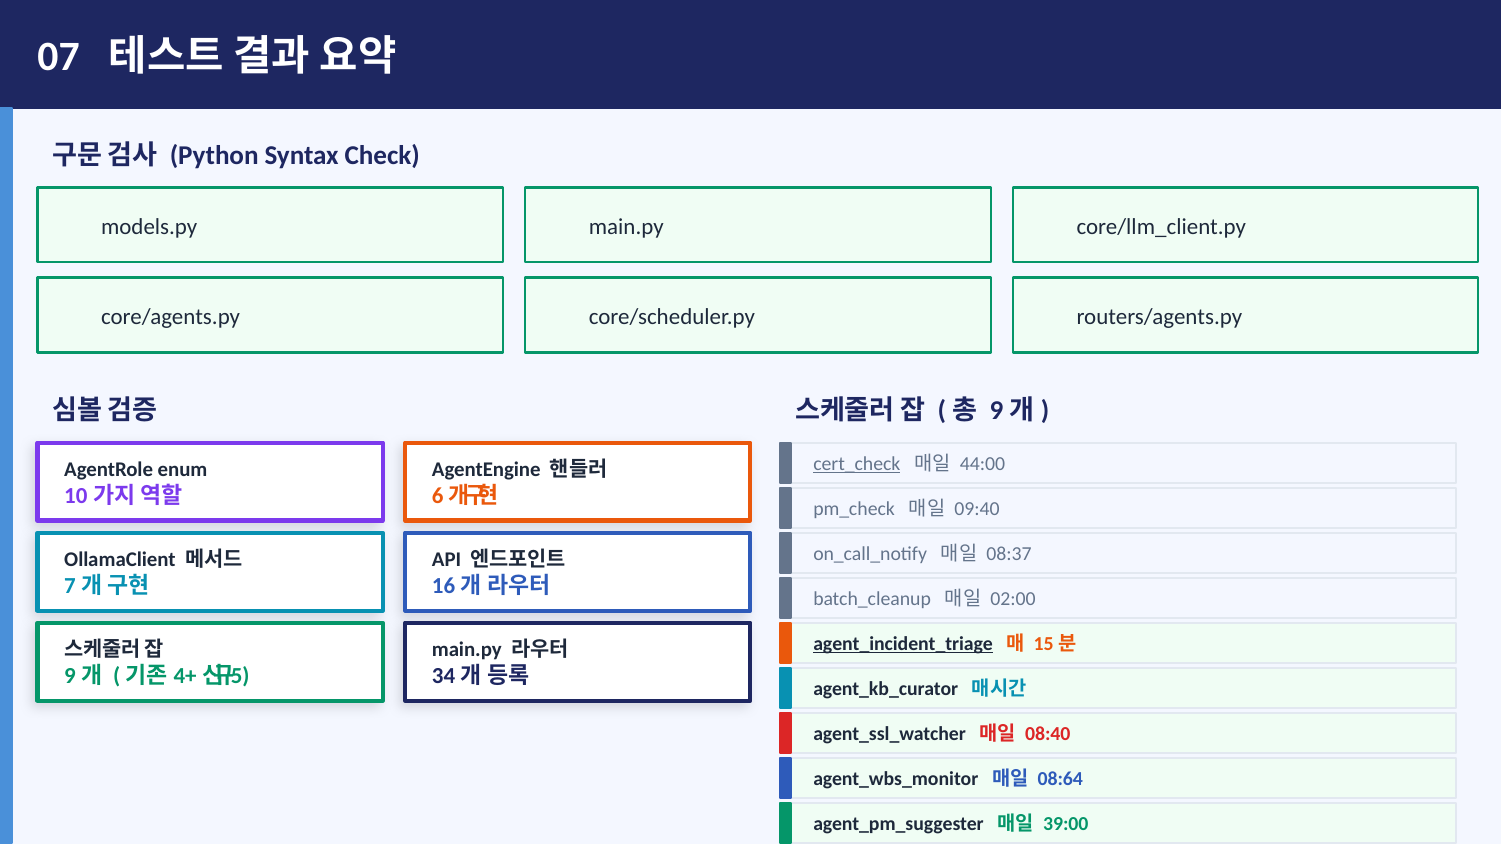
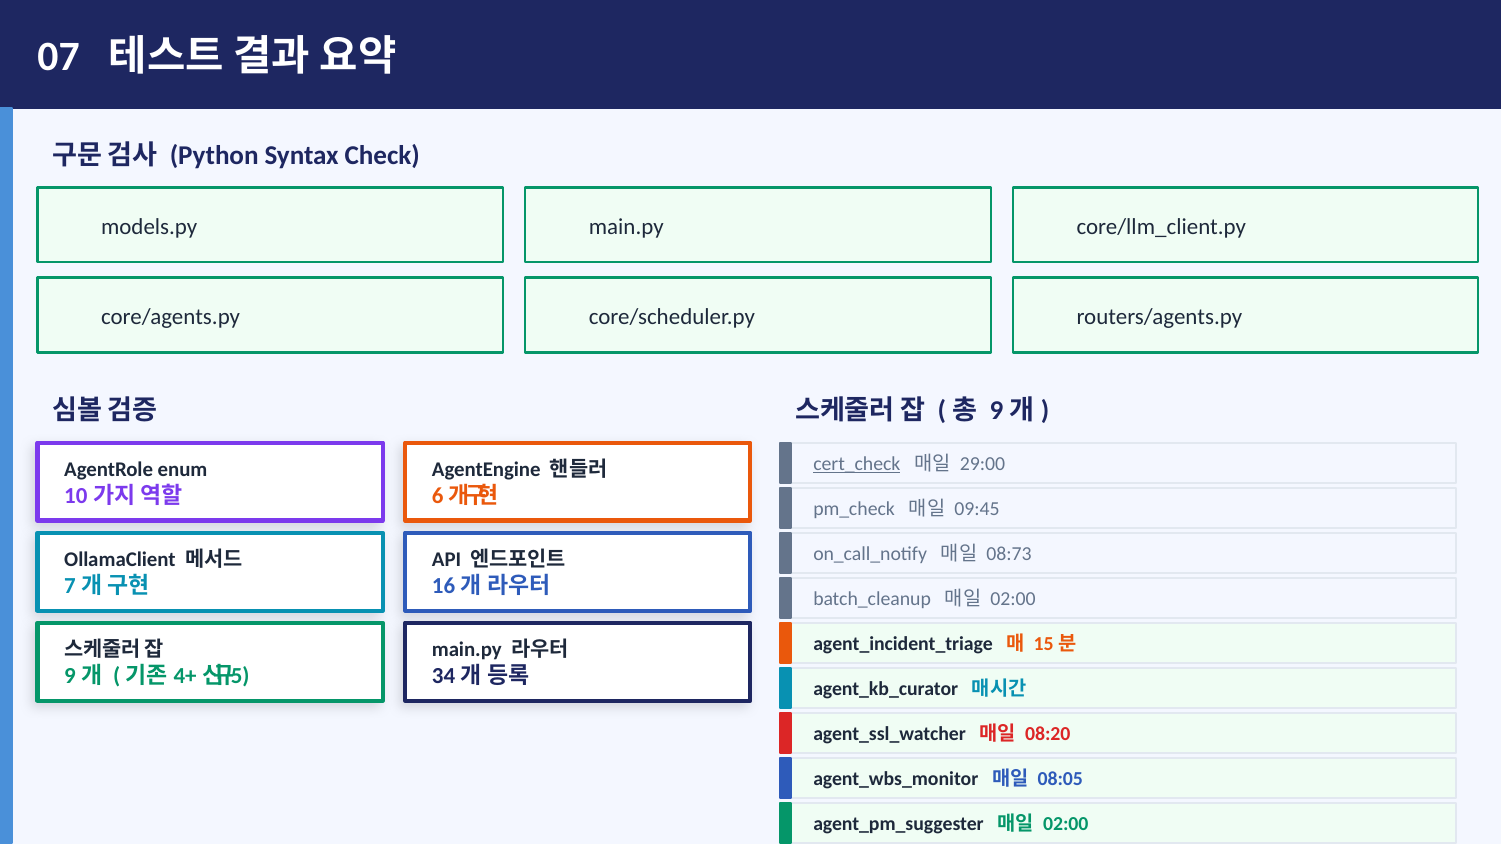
44:00: 44:00 -> 29:00 (982, 464)
09:40: 09:40 -> 09:45 (977, 509)
08:37: 08:37 -> 08:73 (1009, 554)
agent_incident_triage underline: present -> none (903, 645)
08:40: 08:40 -> 08:20 (1048, 735)
08:64: 08:64 -> 08:05 (1060, 780)
39:00: 39:00 -> 02:00 (1066, 825)
